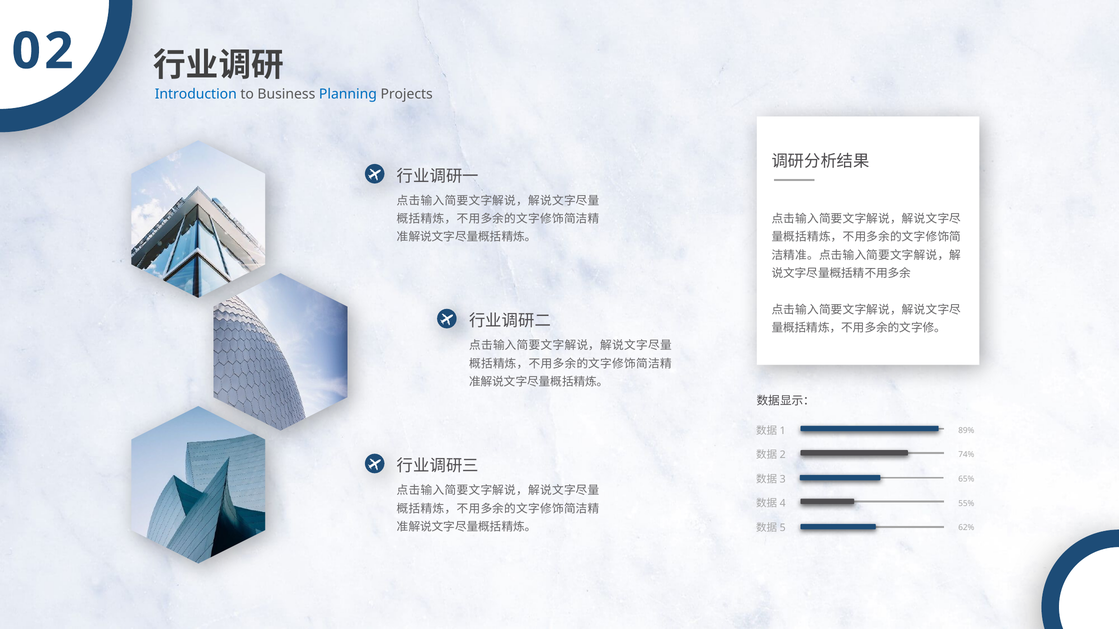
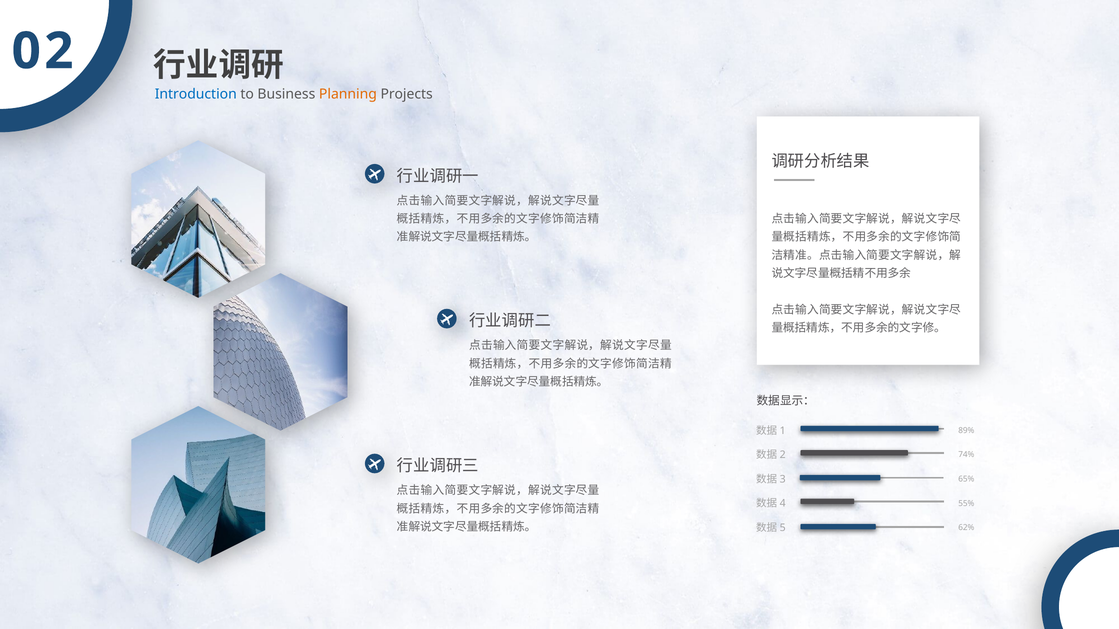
Planning colour: blue -> orange (348, 94)
